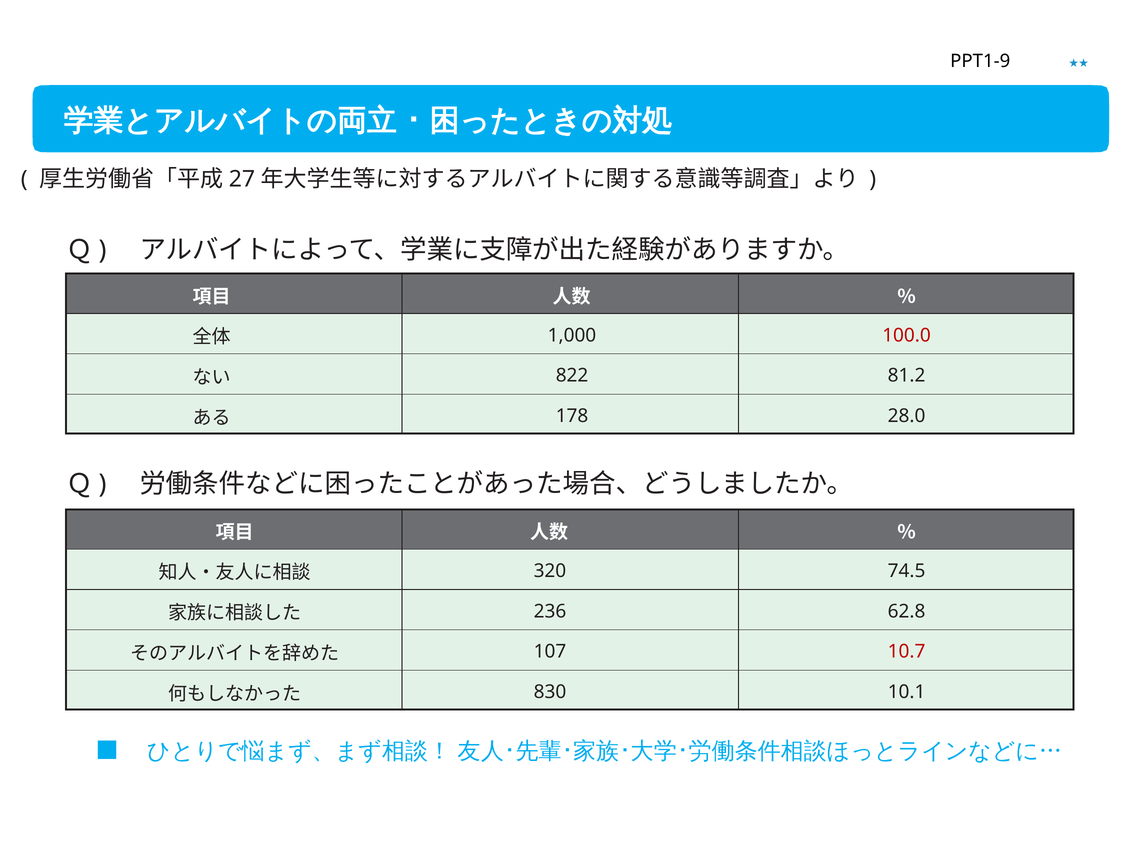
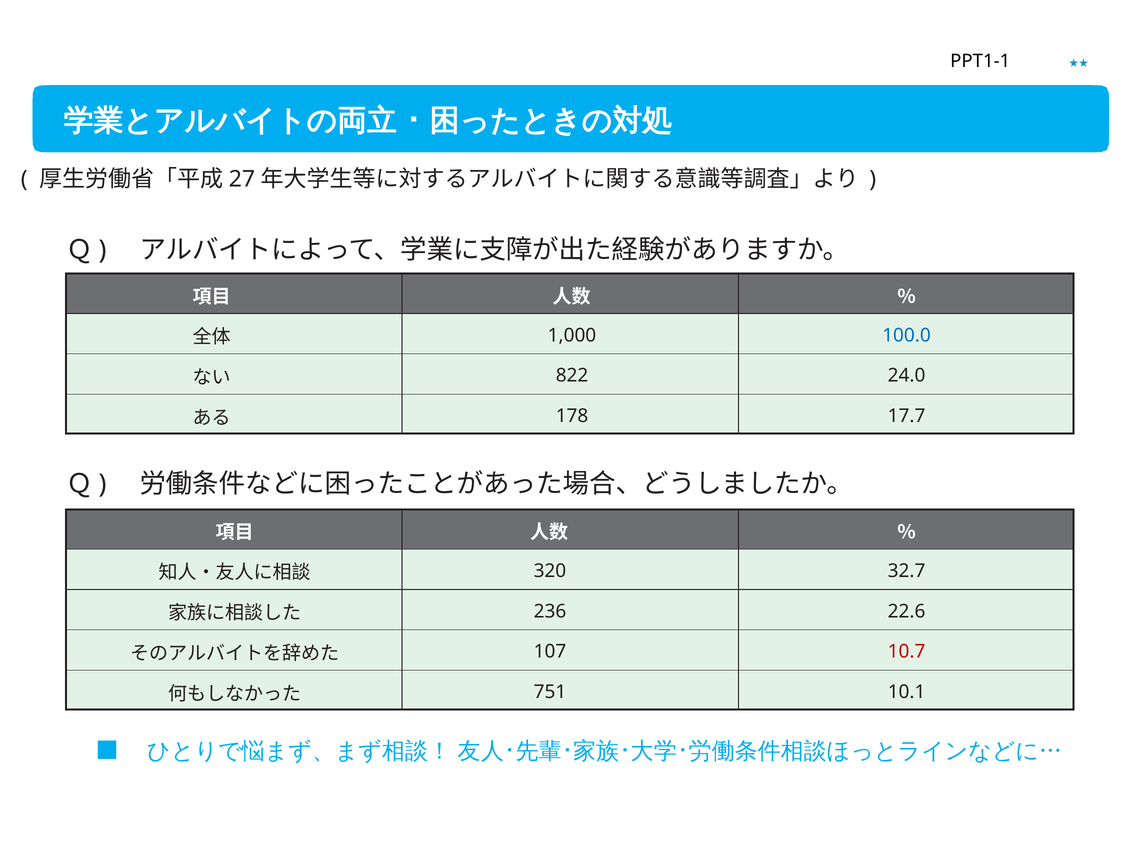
PPT1-9: PPT1-9 -> PPT1-1 (980, 61)
100.0 colour: red -> blue (907, 335)
81.2: 81.2 -> 24.0 (907, 375)
28.0: 28.0 -> 17.7 (907, 416)
74.5: 74.5 -> 32.7 (907, 571)
62.8: 62.8 -> 22.6 (907, 611)
830: 830 -> 751 (550, 692)
